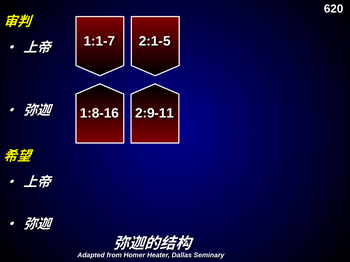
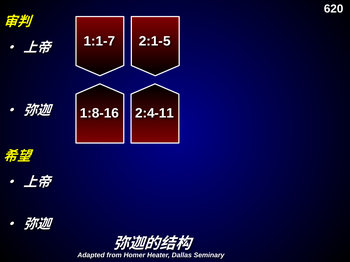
2:9-11: 2:9-11 -> 2:4-11 (155, 113)
